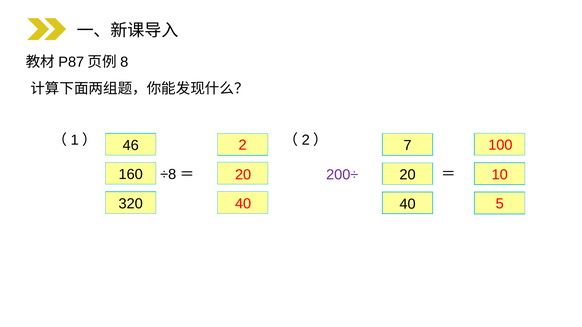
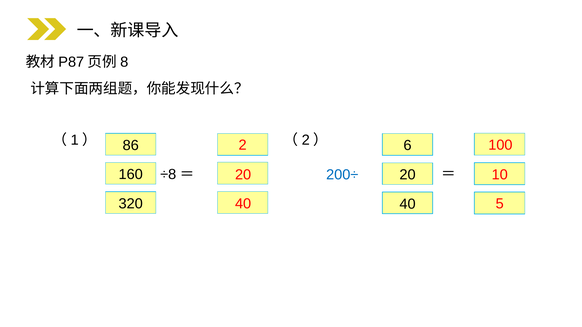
46: 46 -> 86 (131, 145)
7: 7 -> 6 (408, 146)
200÷ colour: purple -> blue (342, 175)
